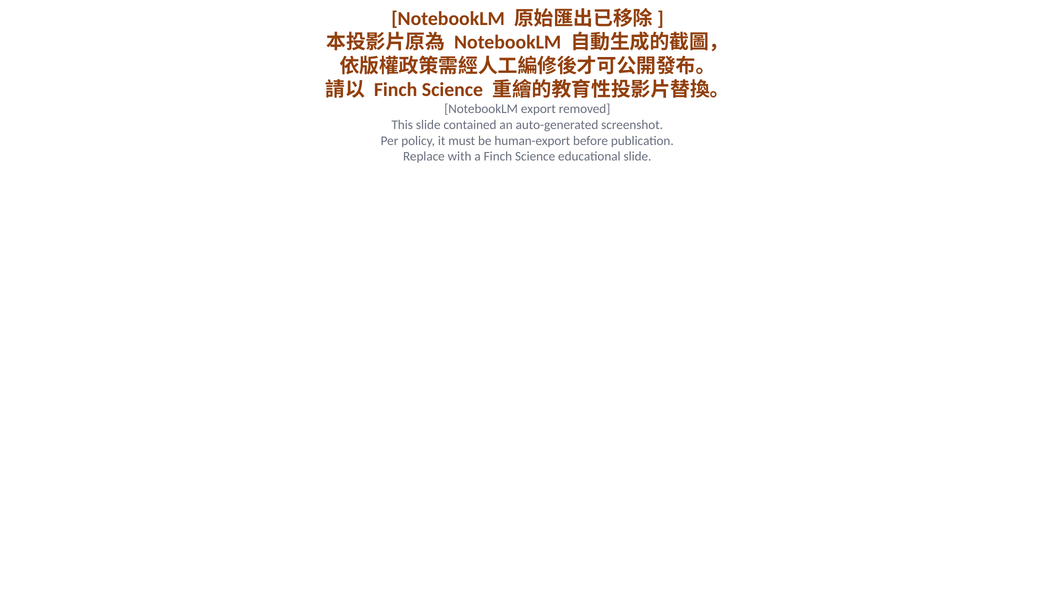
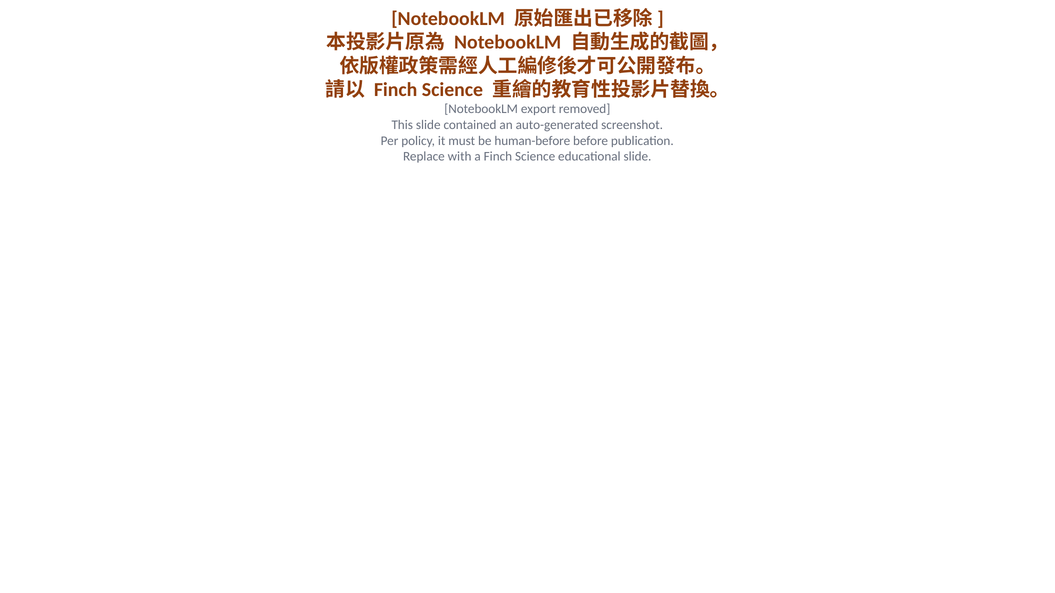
human-export: human-export -> human-before (532, 141)
